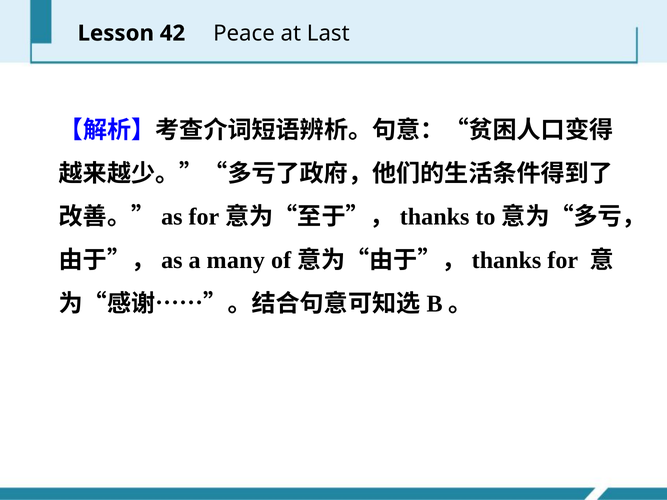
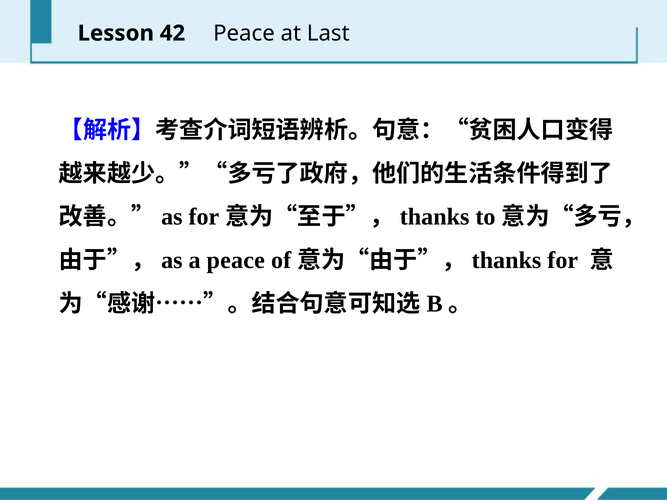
a many: many -> peace (236, 260)
